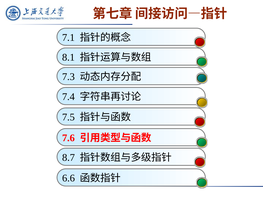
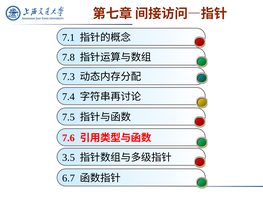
8.1: 8.1 -> 7.8 (68, 57)
8.7: 8.7 -> 3.5 (69, 158)
6.6: 6.6 -> 6.7 (69, 178)
